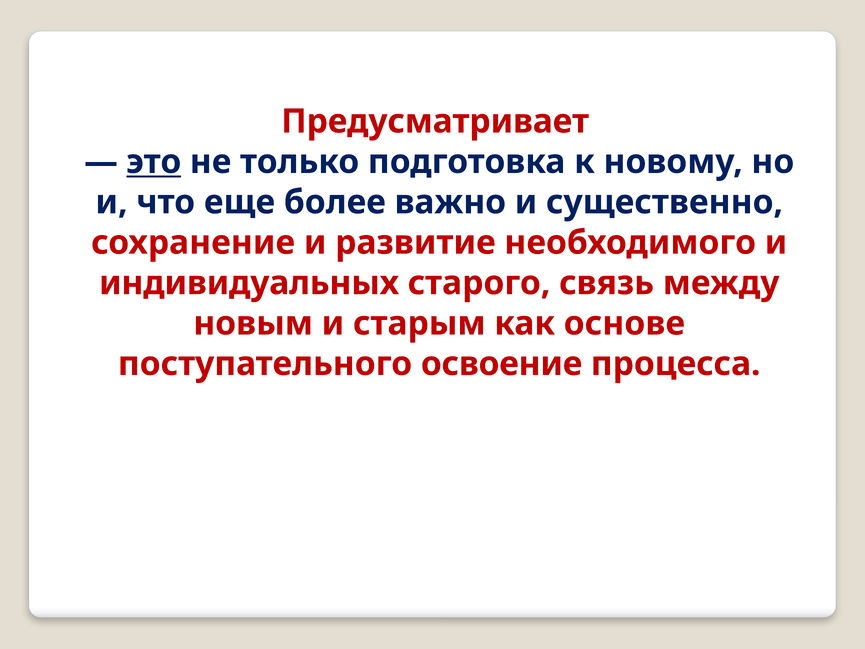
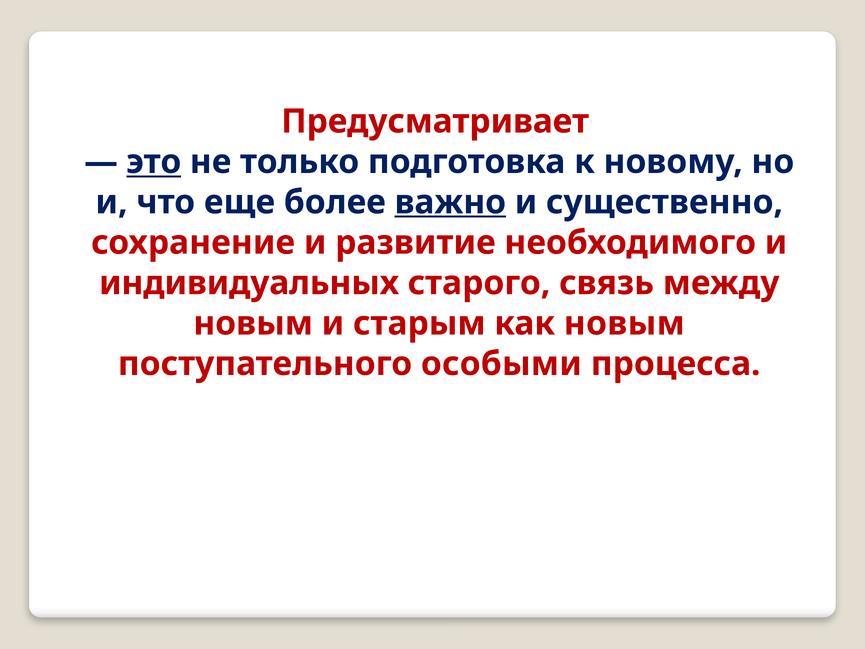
важно underline: none -> present (450, 202)
как основе: основе -> новым (624, 323)
освоение: освоение -> особыми (501, 364)
